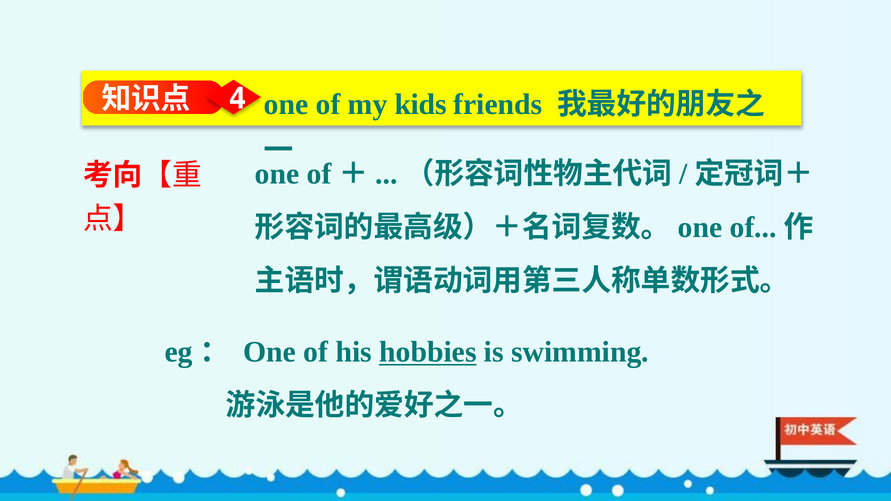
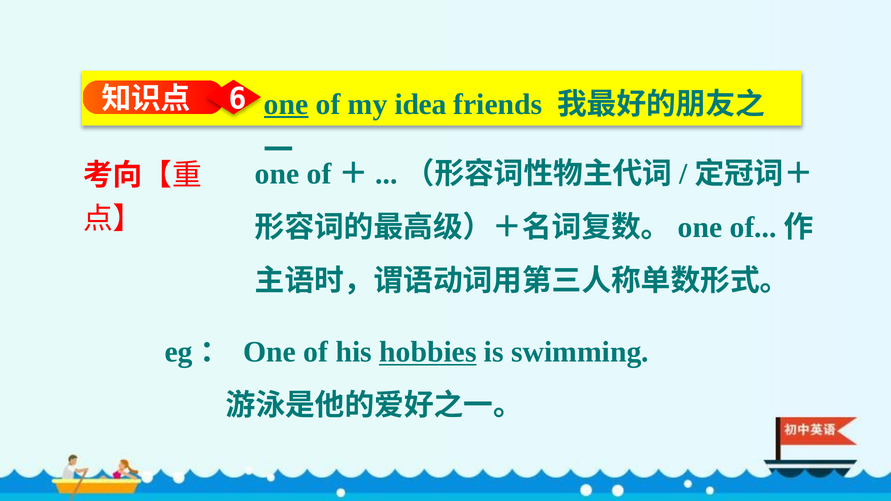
4: 4 -> 6 (237, 99)
one underline: none -> present (286, 104)
kids: kids -> idea (421, 104)
